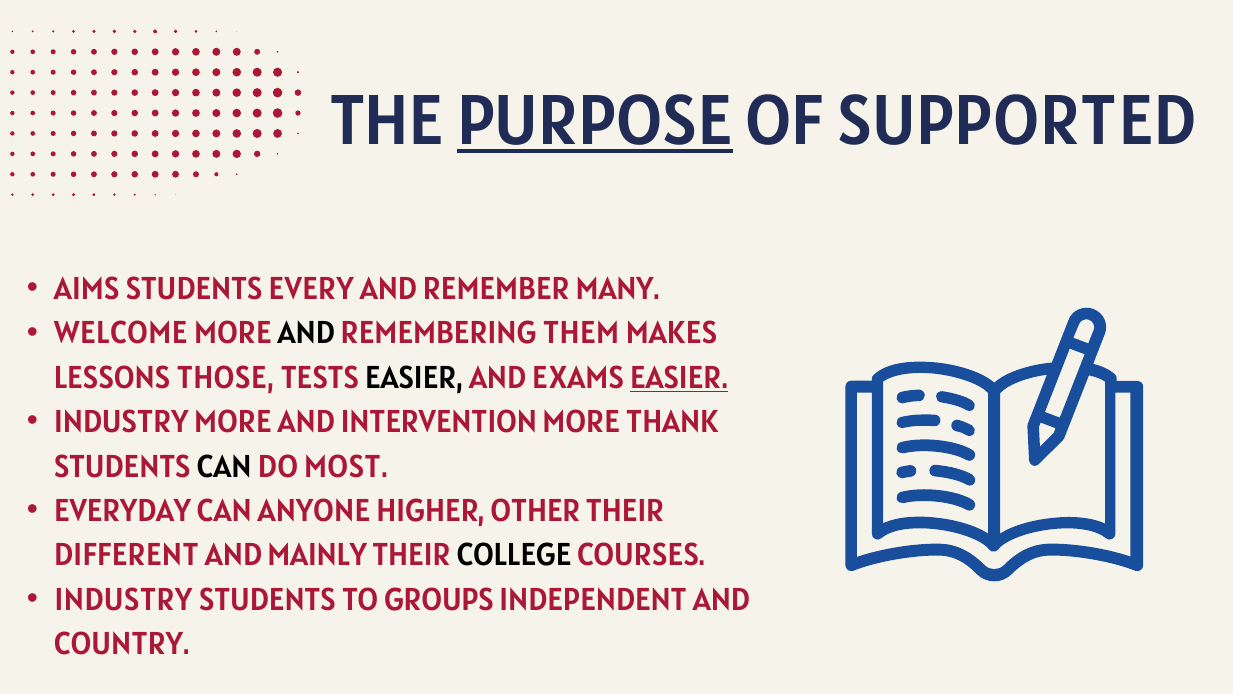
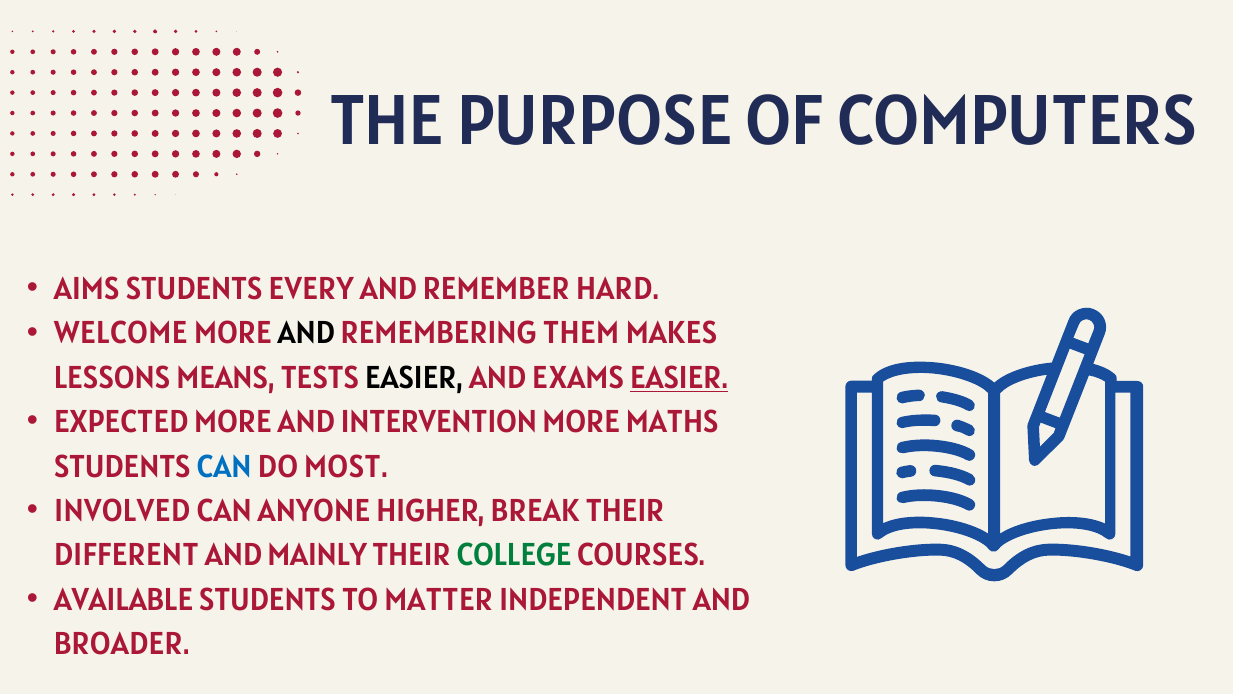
PURPOSE underline: present -> none (595, 121)
SUPPORTED: SUPPORTED -> COMPUTERS (1017, 121)
MANY: MANY -> HARD (618, 289)
THOSE: THOSE -> MEANS (226, 378)
INDUSTRY: INDUSTRY -> EXPECTED (121, 422)
THANK: THANK -> MATHS (672, 422)
CAN colour: black -> blue (224, 466)
EVERYDAY: EVERYDAY -> INVOLVED (122, 511)
OTHER: OTHER -> BREAK (535, 511)
COLLEGE colour: black -> green (514, 555)
INDUSTRY: INDUSTRY -> AVAILABLE (124, 599)
GROUPS: GROUPS -> MATTER (439, 599)
COUNTRY: COUNTRY -> BROADER (122, 644)
